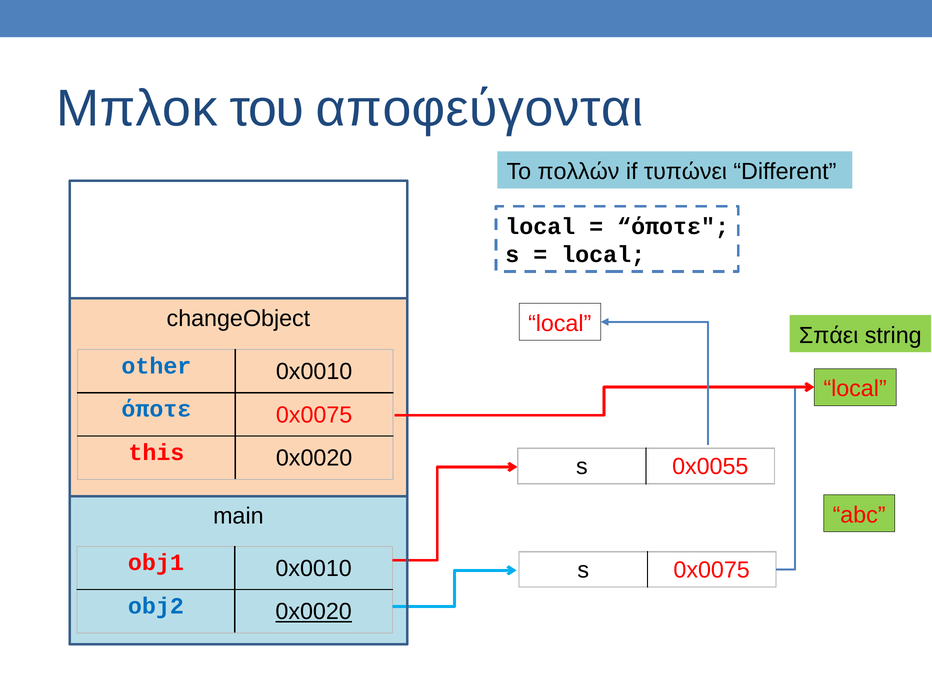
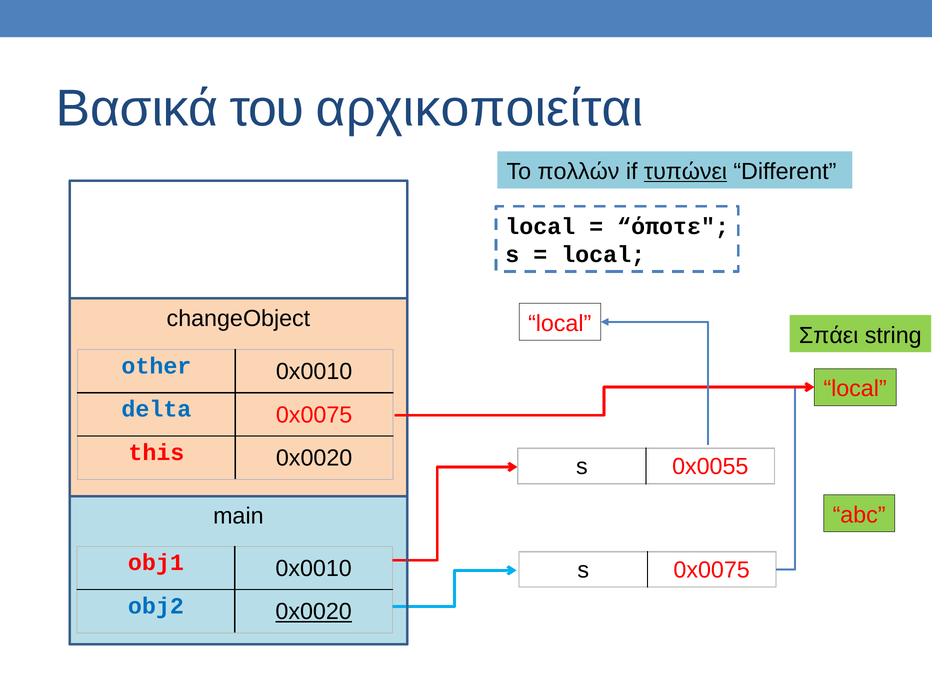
Μπλοκ: Μπλοκ -> Βασικά (137, 108)
αποφεύγονται: αποφεύγονται -> αρχικοποιείται (480, 108)
τυπώνει underline: none -> present (685, 171)
όποτε: όποτε -> delta (156, 409)
